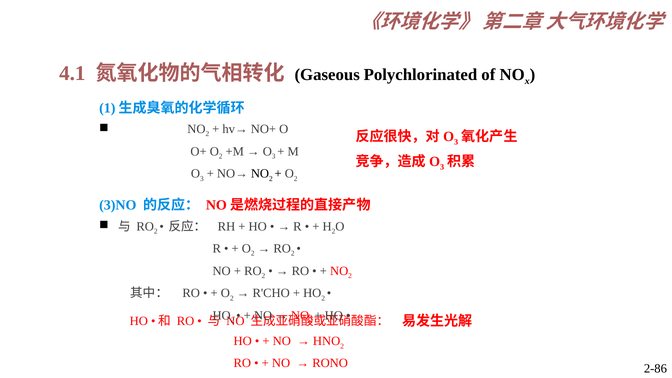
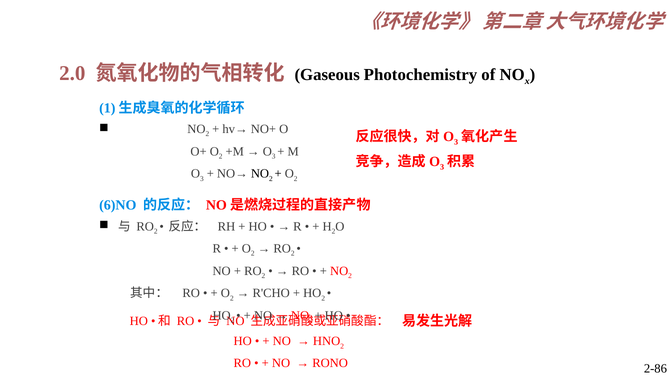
4.1: 4.1 -> 2.0 (72, 73)
Polychlorinated: Polychlorinated -> Photochemistry (420, 75)
3)NO: 3)NO -> 6)NO (118, 205)
